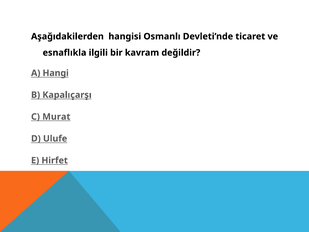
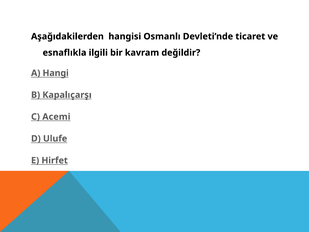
Murat: Murat -> Acemi (56, 117)
